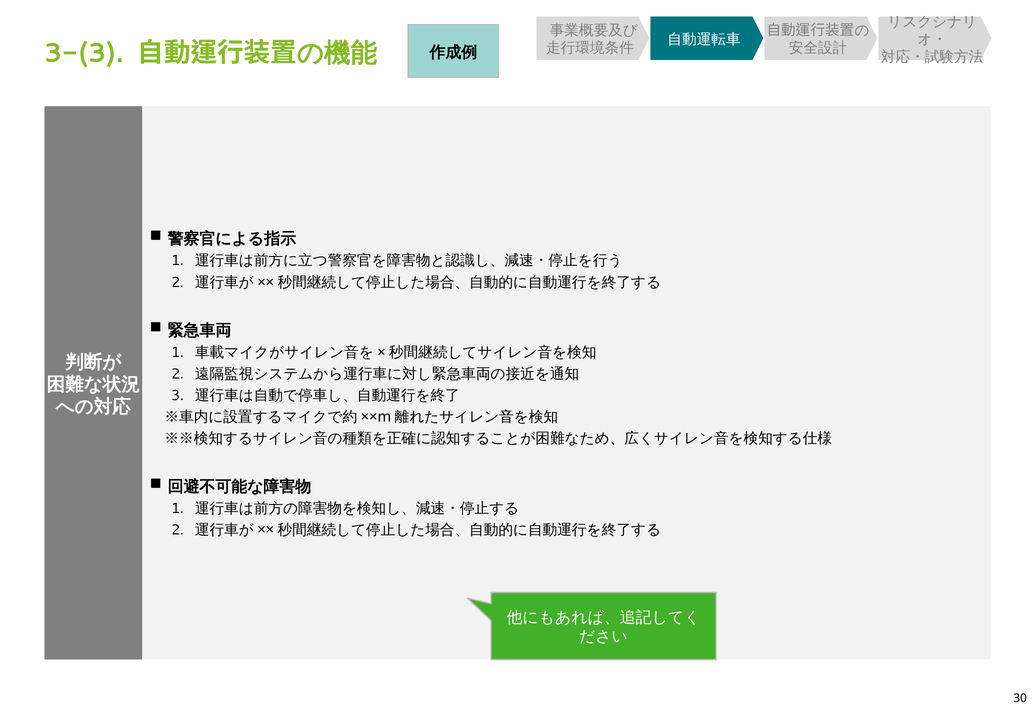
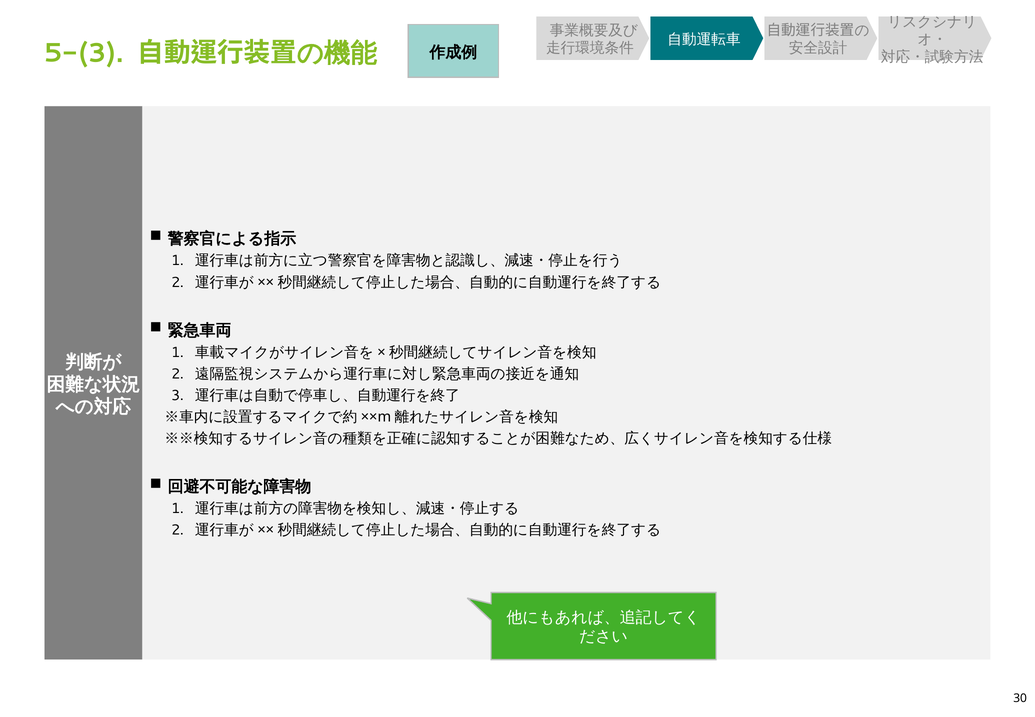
3-(3: 3-(3 -> 5-(3 (84, 53)
